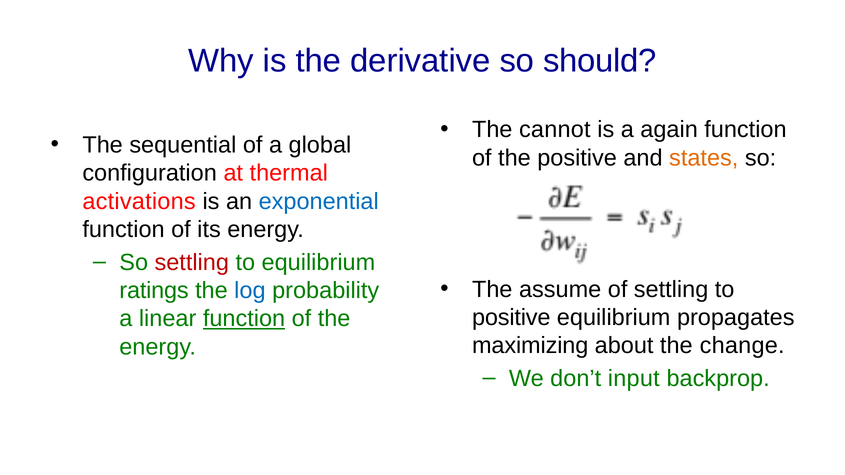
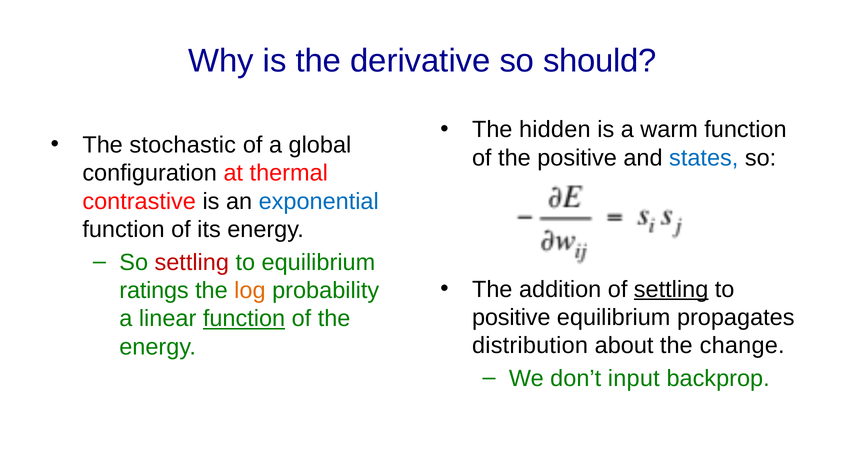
cannot: cannot -> hidden (555, 130)
again: again -> warm (669, 130)
sequential: sequential -> stochastic (183, 145)
states colour: orange -> blue (704, 158)
activations: activations -> contrastive (139, 201)
assume: assume -> addition (560, 289)
settling underline: none -> present (671, 289)
log colour: blue -> orange (250, 291)
maximizing: maximizing -> distribution (530, 346)
